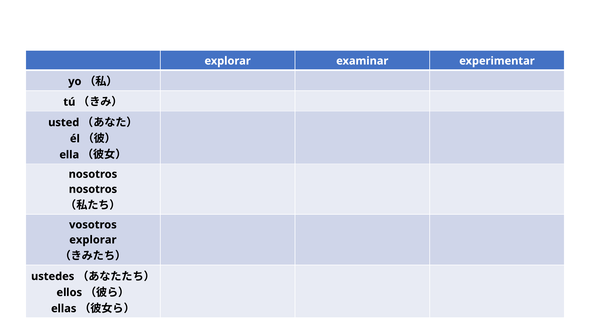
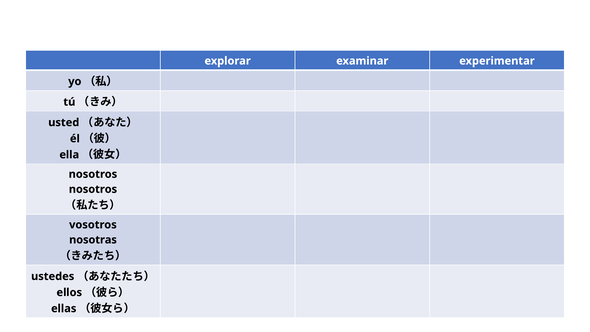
explorar: explorar -> nosotras (93, 240)
